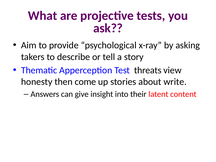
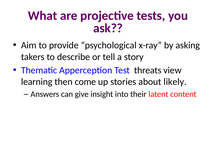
honesty: honesty -> learning (37, 82)
write: write -> likely (175, 82)
